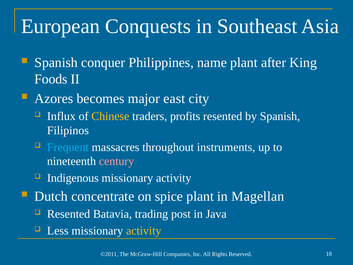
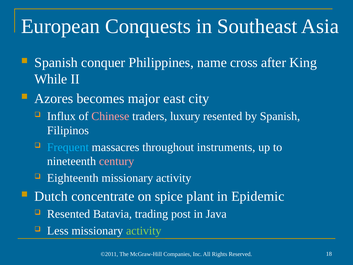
name plant: plant -> cross (244, 63)
Foods: Foods -> While (51, 79)
Chinese colour: yellow -> pink (110, 116)
profits: profits -> luxury (185, 116)
Indigenous: Indigenous -> Eighteenth (73, 178)
Magellan: Magellan -> Epidemic (258, 196)
activity colour: yellow -> light green (144, 231)
